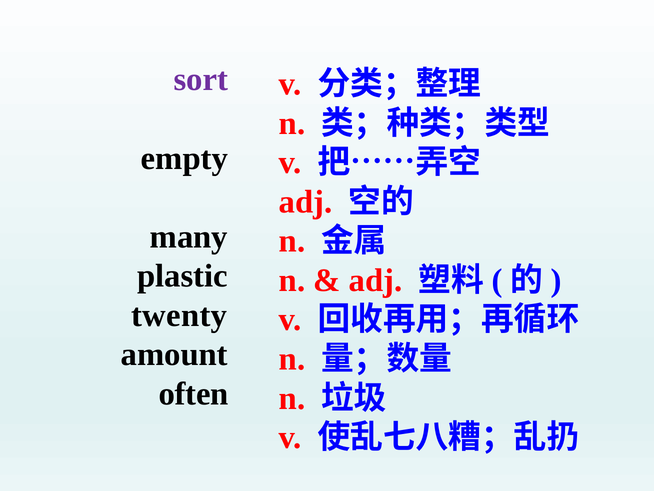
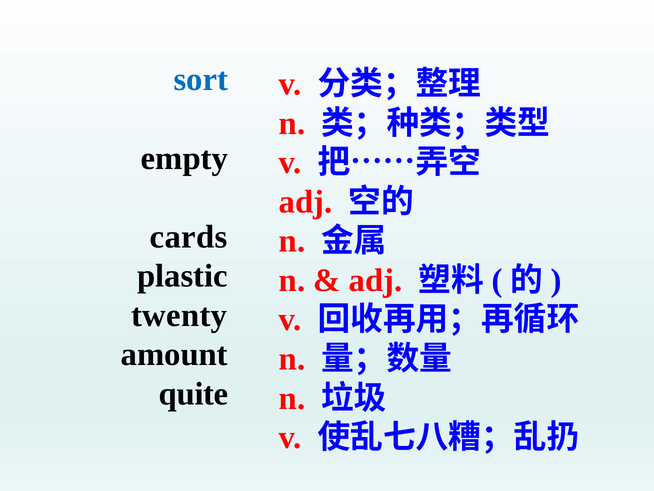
sort colour: purple -> blue (201, 80)
many: many -> cards (189, 237)
often: often -> quite (194, 394)
